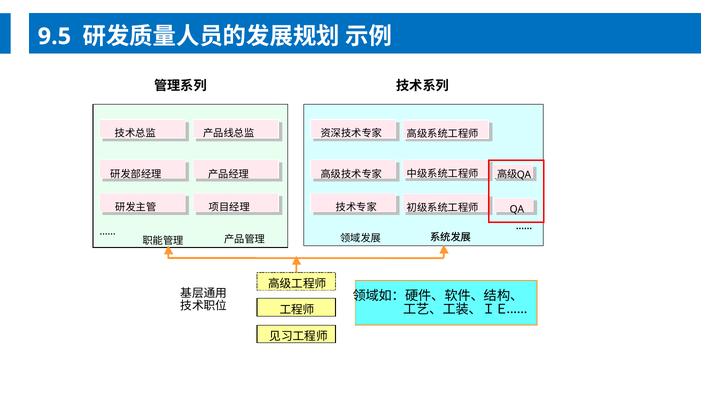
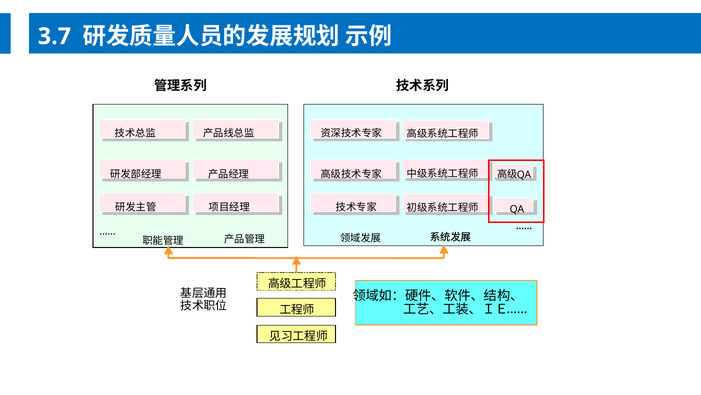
9.5: 9.5 -> 3.7 (54, 36)
